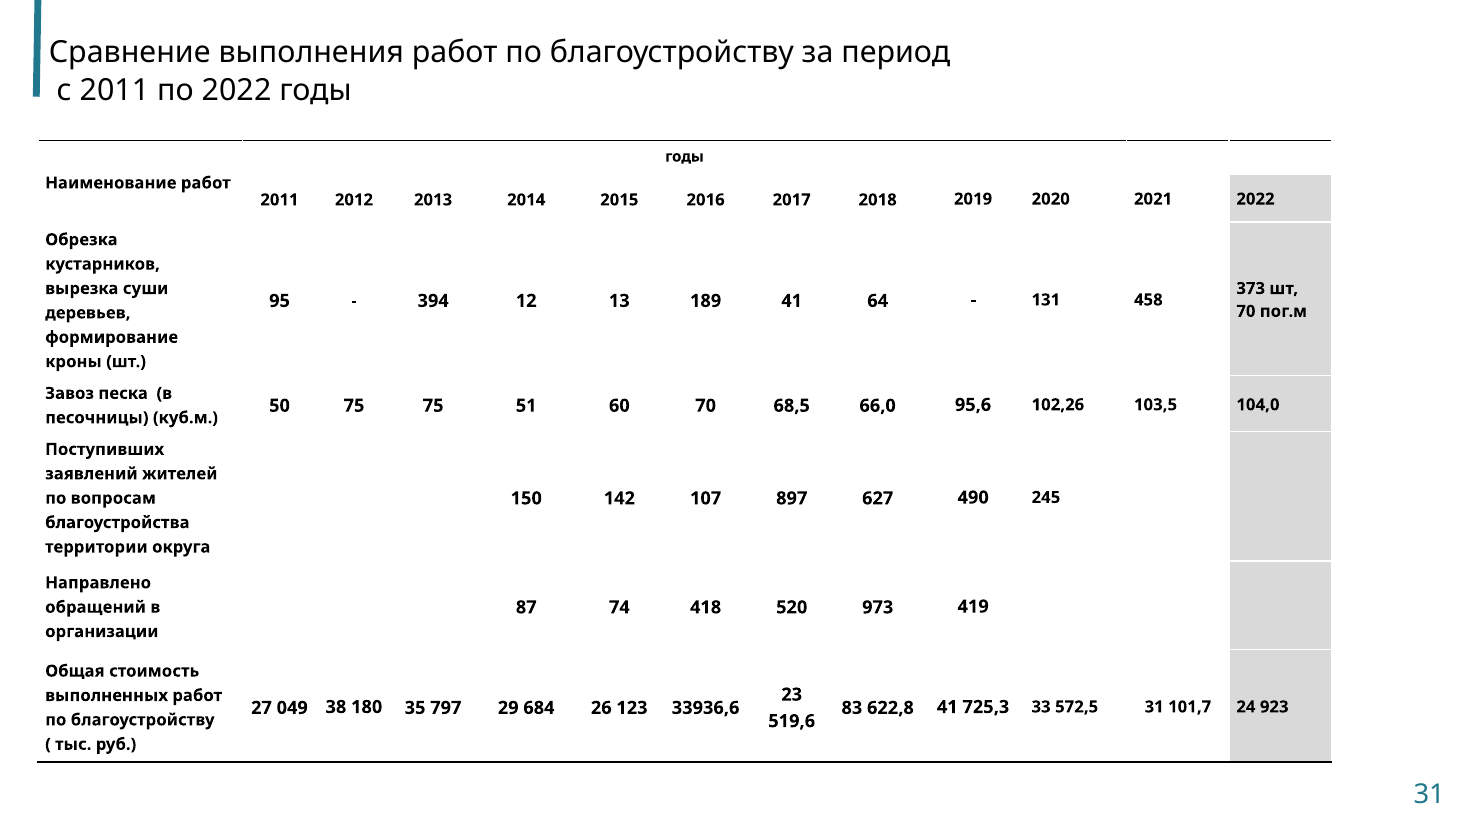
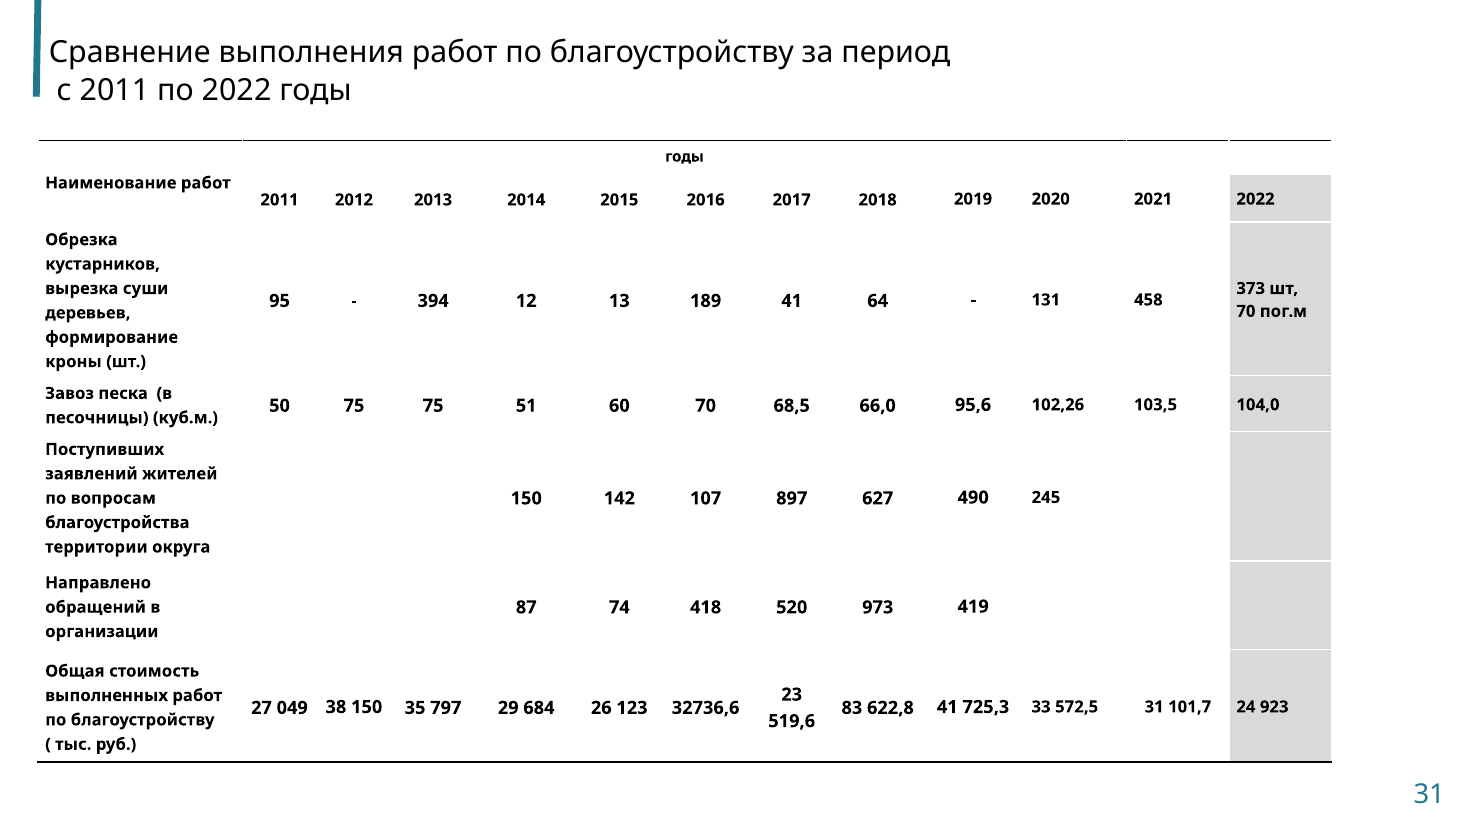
38 180: 180 -> 150 (367, 707)
33936,6: 33936,6 -> 32736,6 (706, 708)
